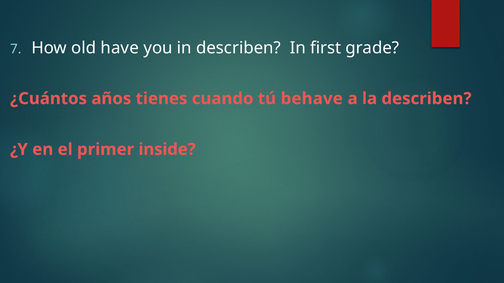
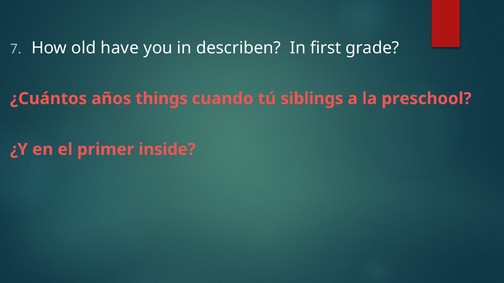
tienes: tienes -> things (162, 99)
behave: behave -> siblings (312, 99)
la describen: describen -> preschool (426, 99)
